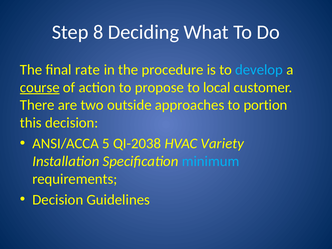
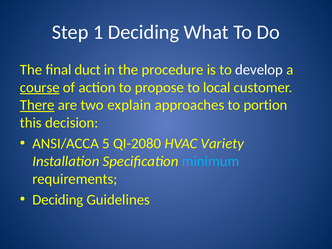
8: 8 -> 1 (98, 32)
rate: rate -> duct (88, 70)
develop colour: light blue -> white (259, 70)
There underline: none -> present (37, 105)
outside: outside -> explain (129, 105)
QI-2038: QI-2038 -> QI-2080 (137, 144)
Decision: Decision -> Deciding (58, 200)
